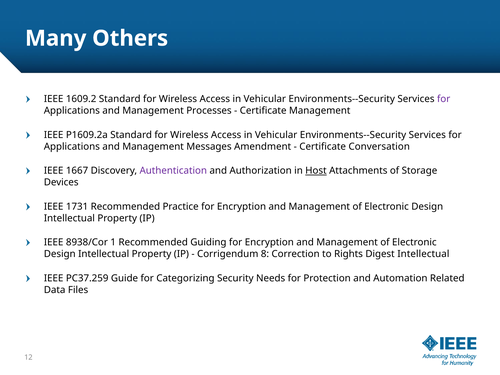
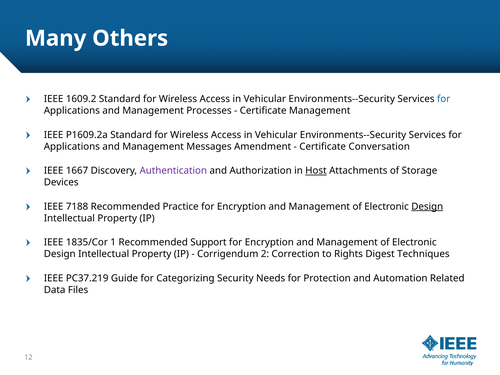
for colour: purple -> blue (444, 99)
1731: 1731 -> 7188 (77, 207)
Design underline: none -> present (427, 207)
8938/Cor: 8938/Cor -> 1835/Cor (87, 242)
Guiding: Guiding -> Support (208, 242)
8: 8 -> 2 (265, 254)
Digest Intellectual: Intellectual -> Techniques (423, 254)
PC37.259: PC37.259 -> PC37.219 (87, 278)
